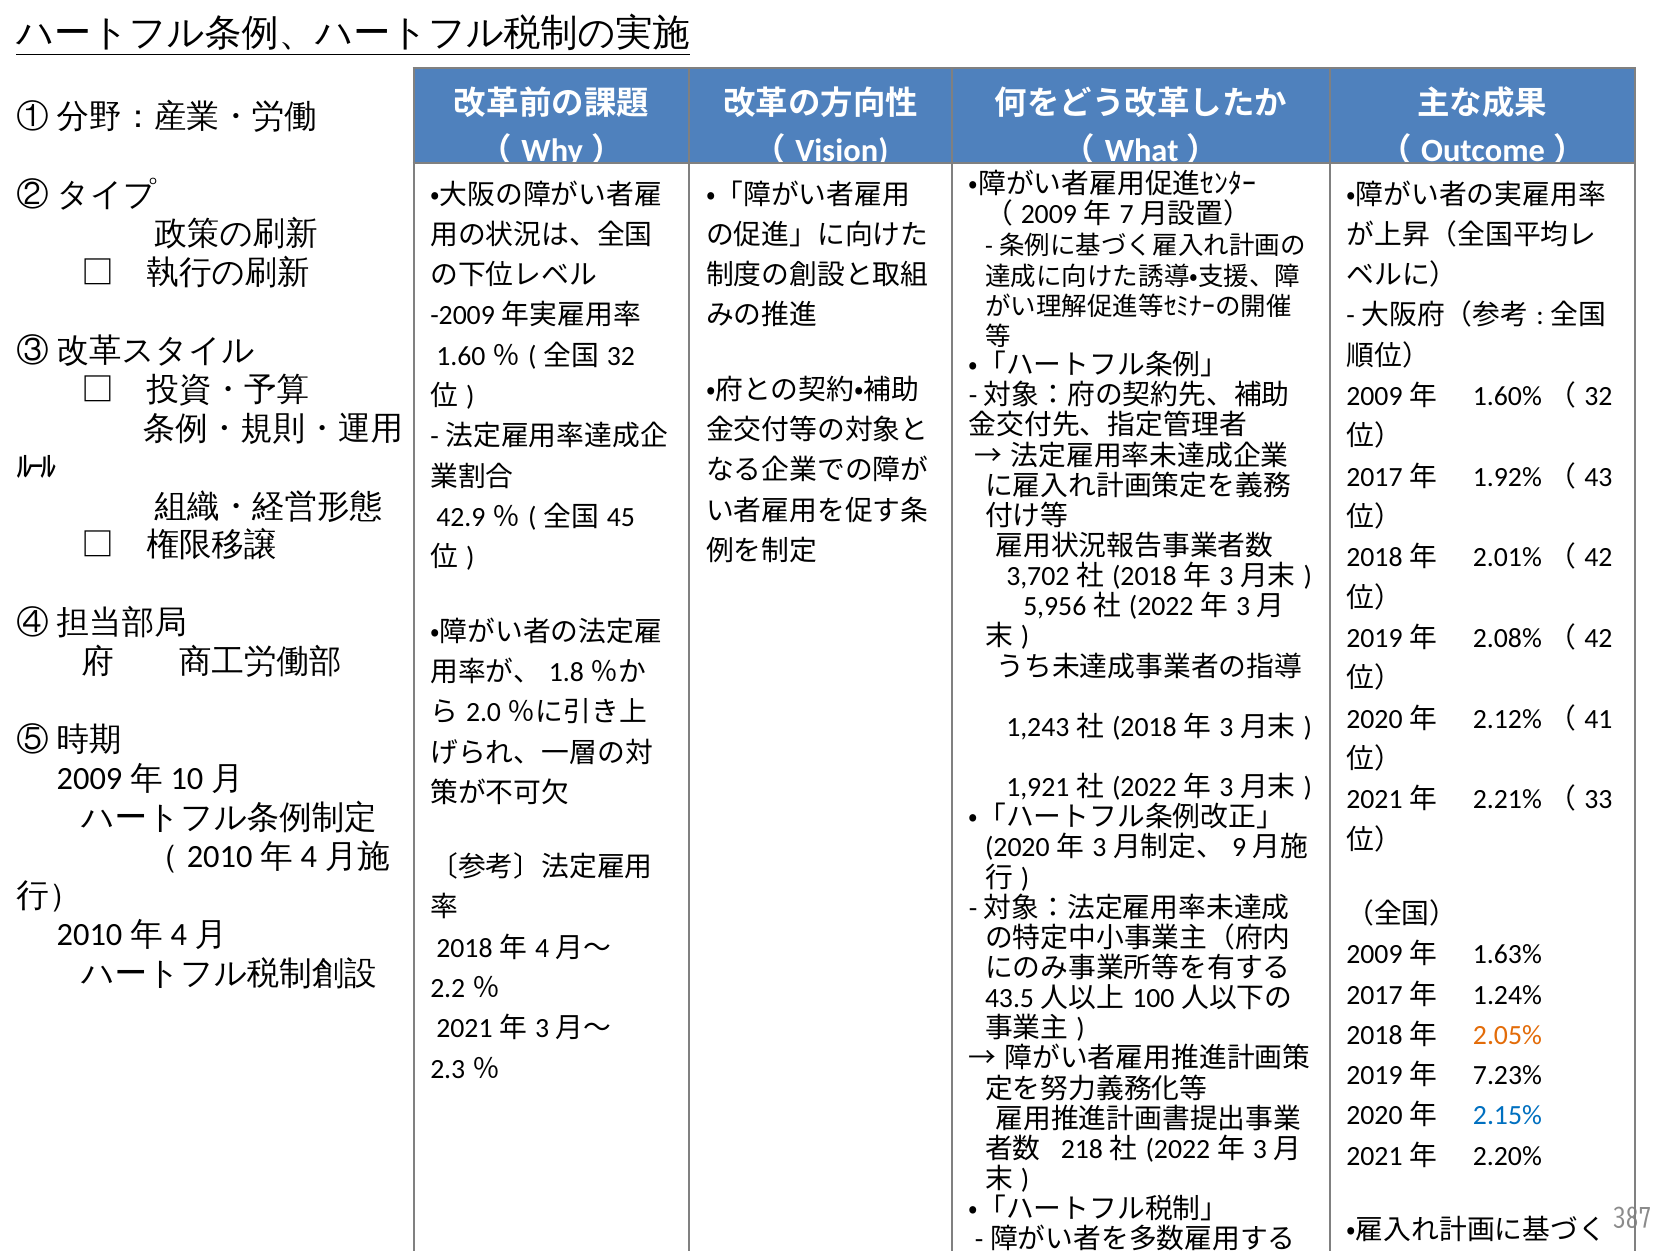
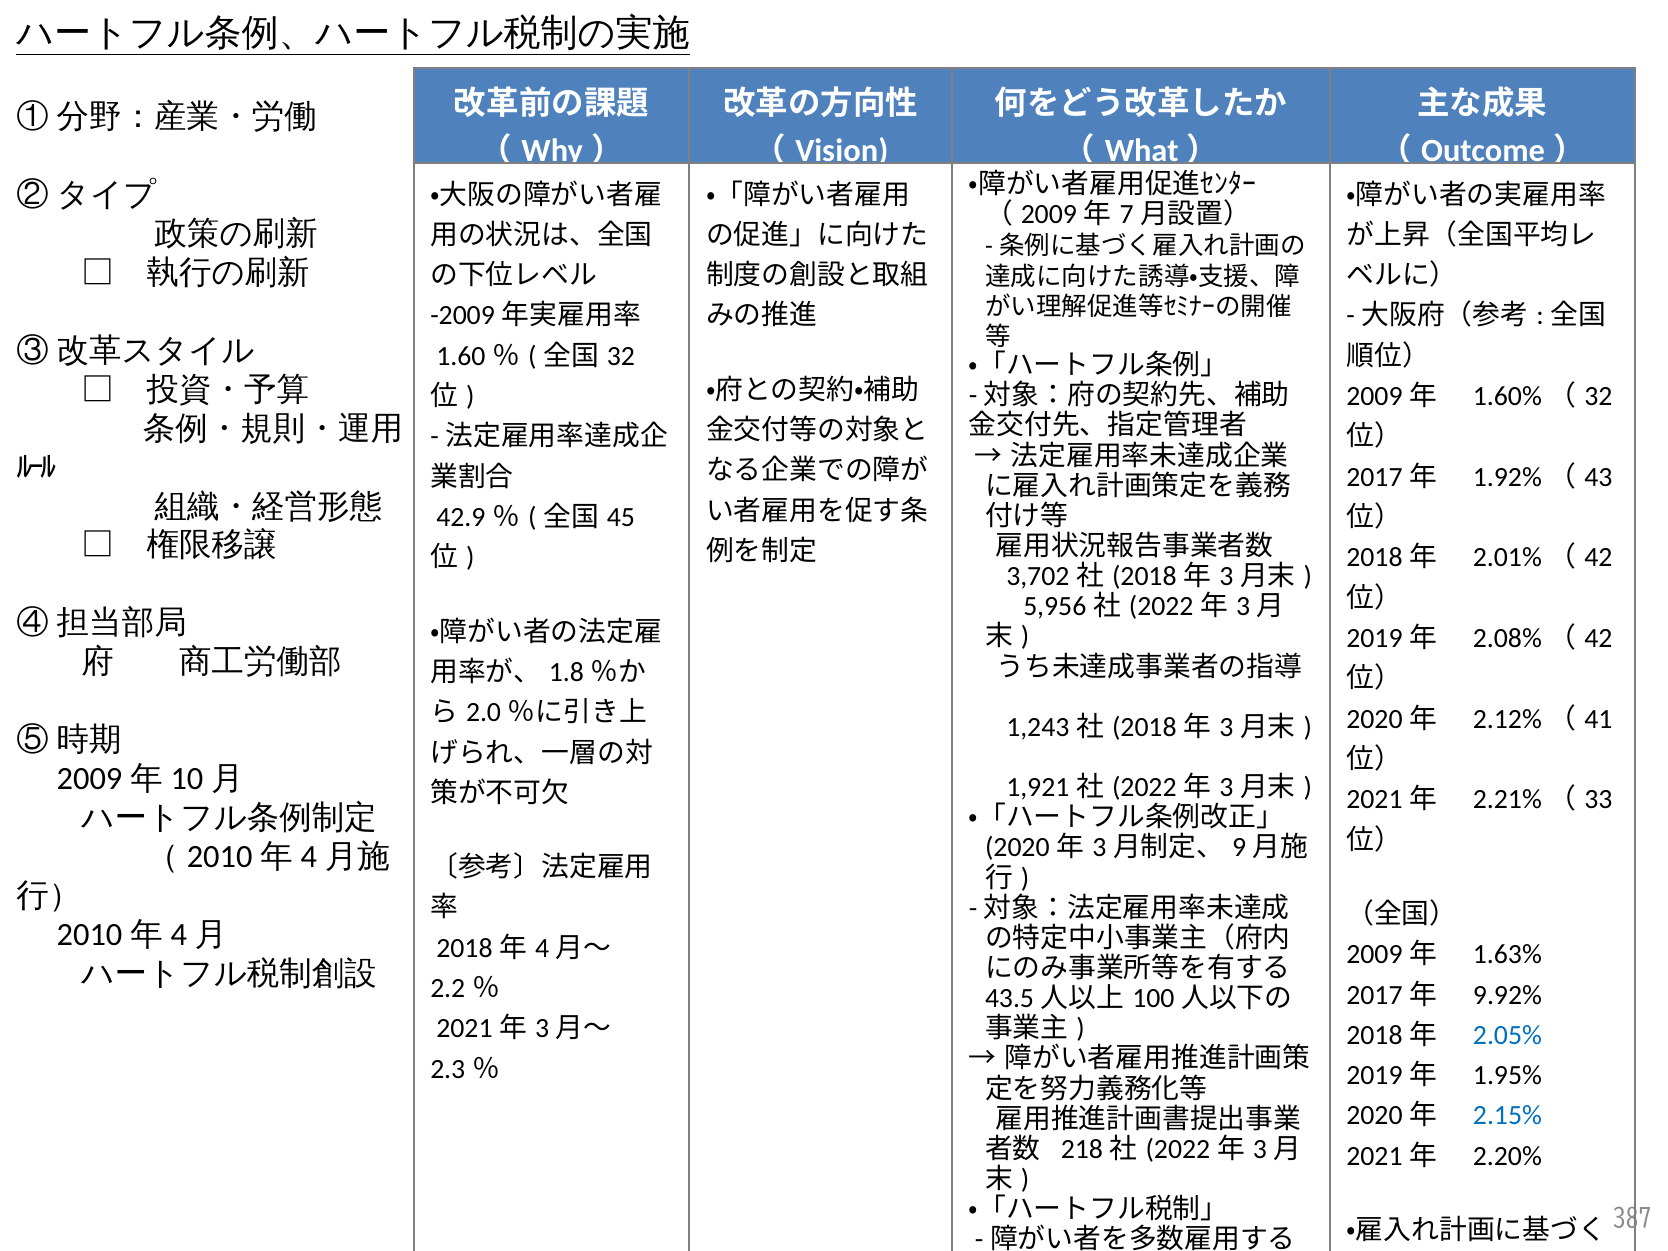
1.24%: 1.24% -> 9.92% (1507, 995)
2.05% colour: orange -> blue (1507, 1035)
7.23%: 7.23% -> 1.95% (1507, 1075)
